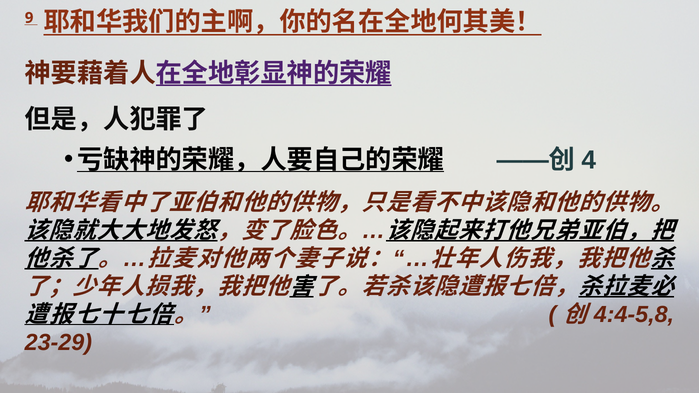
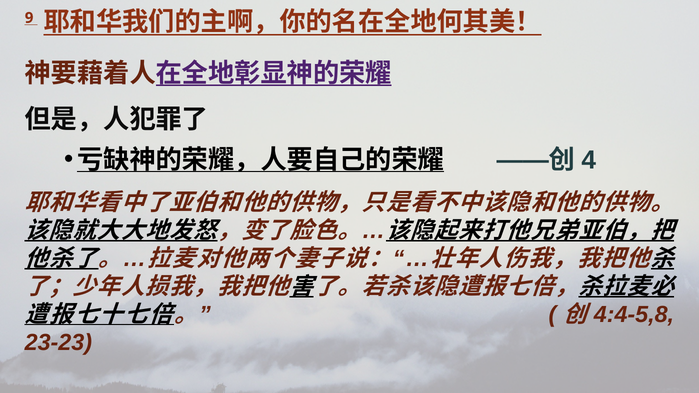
23-29: 23-29 -> 23-23 (58, 342)
